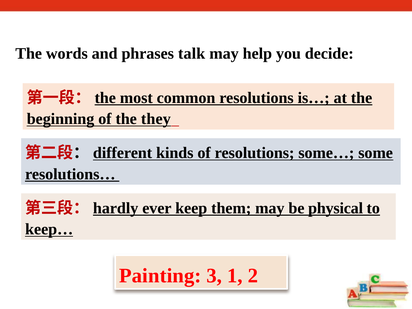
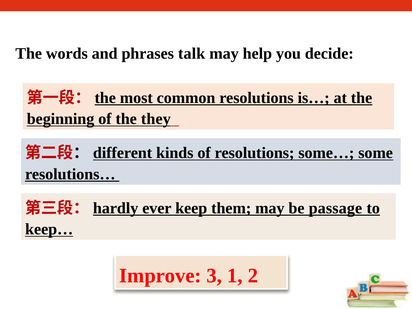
physical: physical -> passage (335, 208)
Painting: Painting -> Improve (160, 276)
